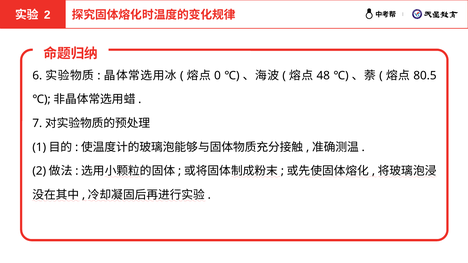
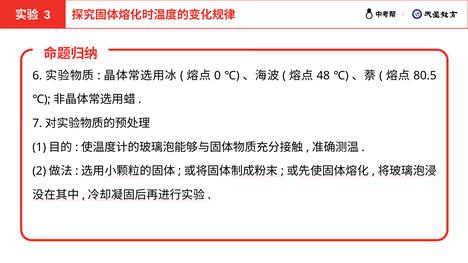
2: 2 -> 3 (47, 15)
